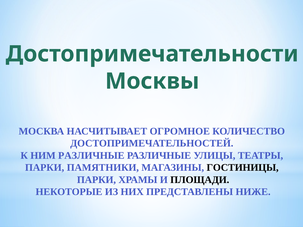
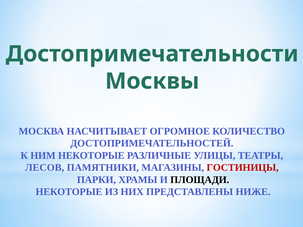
НИМ РАЗЛИЧНЫЕ: РАЗЛИЧНЫЕ -> НЕКОТОРЫЕ (91, 156)
ПАРКИ: ПАРКИ -> ЛЕСОВ (45, 168)
ГОСТИНИЦЫ colour: black -> red (243, 168)
